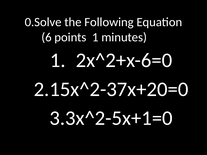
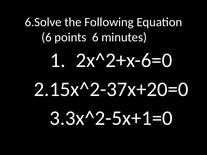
0.Solve: 0.Solve -> 6.Solve (43, 22)
points 1: 1 -> 6 (95, 37)
